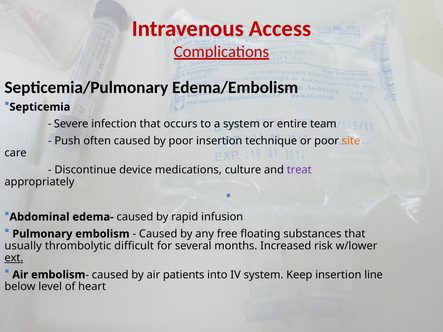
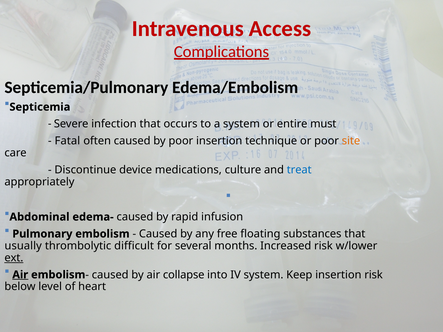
team: team -> must (323, 124)
Push: Push -> Fatal (67, 141)
treat colour: purple -> blue (299, 170)
Air underline: none -> present (20, 275)
patients: patients -> collapse (184, 275)
insertion line: line -> risk (374, 275)
